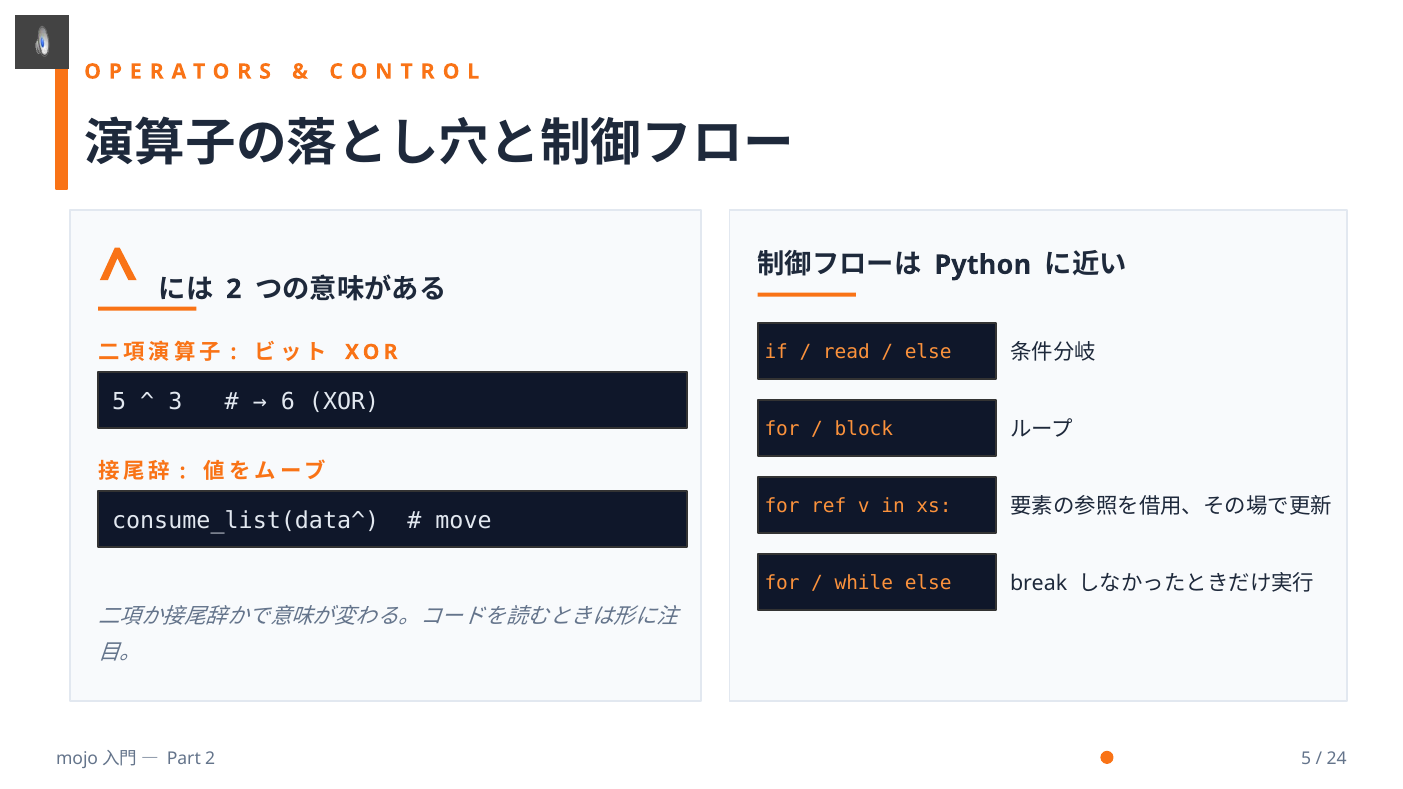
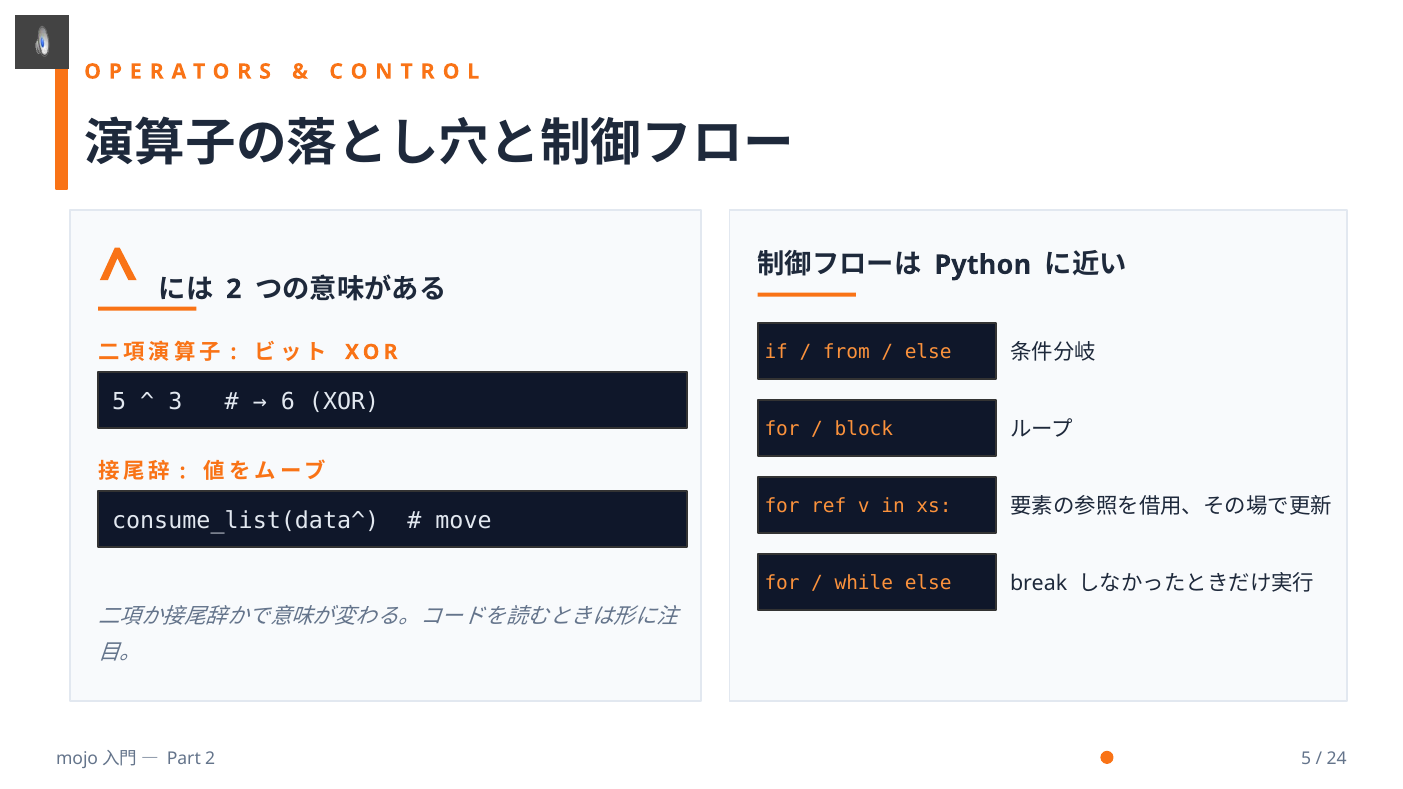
read: read -> from (846, 352)
